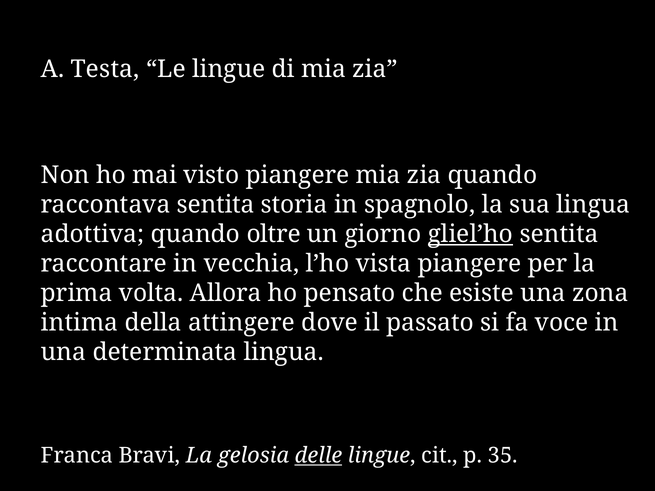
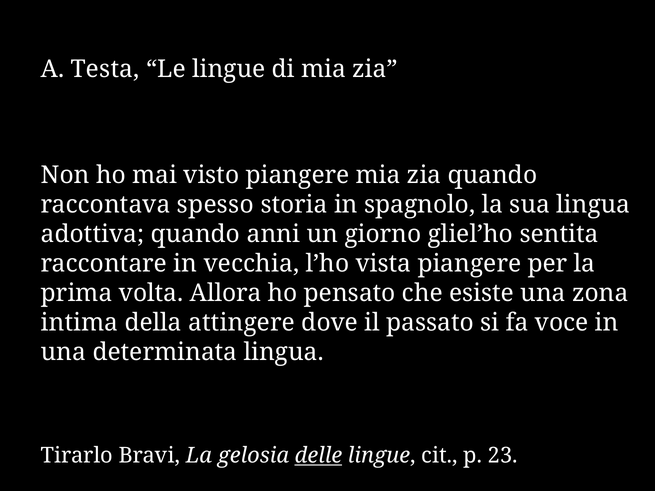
raccontava sentita: sentita -> spesso (215, 205)
oltre: oltre -> anni (273, 234)
gliel’ho underline: present -> none (470, 234)
Franca: Franca -> Tirarlo (77, 456)
35: 35 -> 23 (503, 456)
